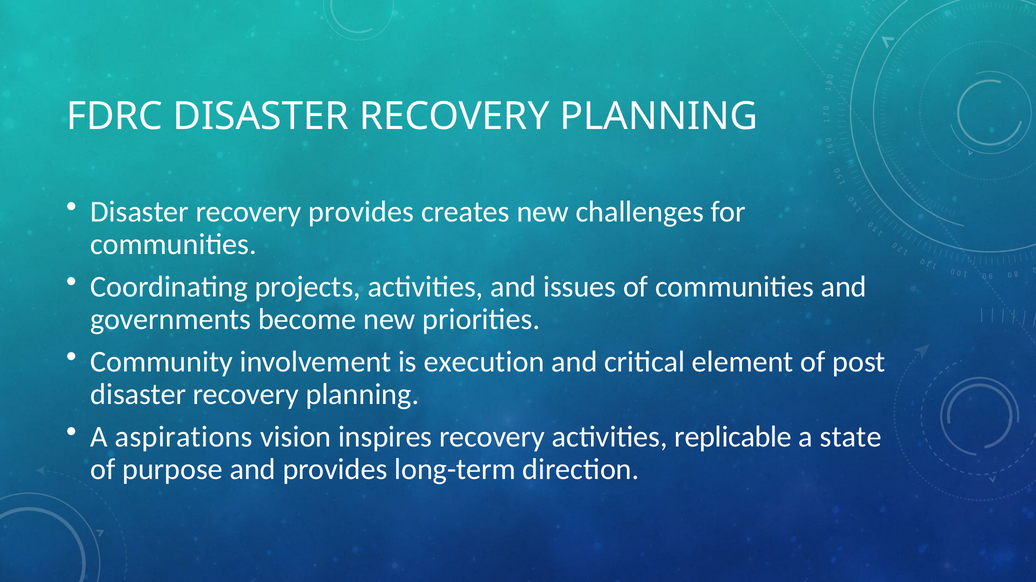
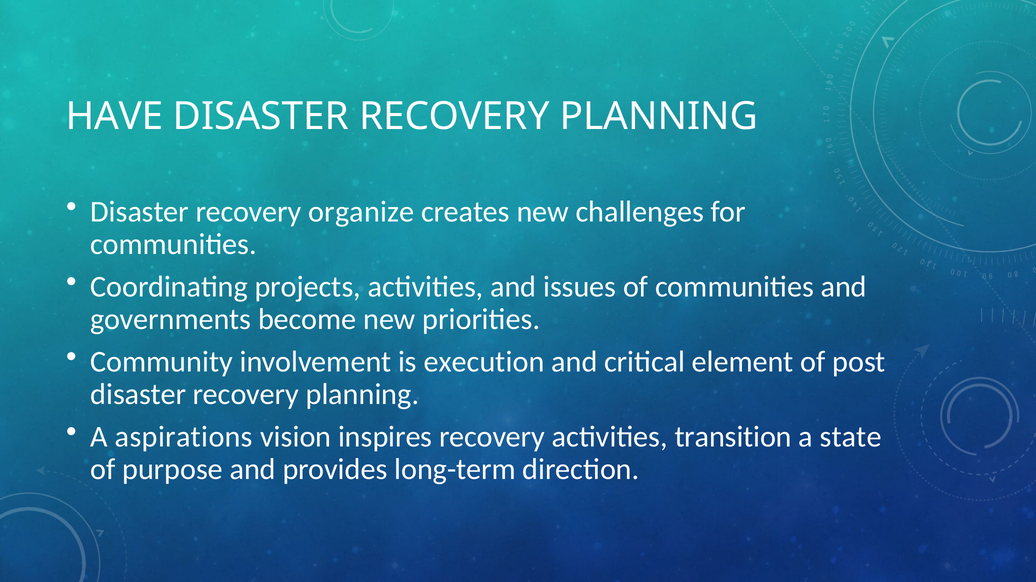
FDRC: FDRC -> HAVE (115, 116)
recovery provides: provides -> organize (361, 212)
replicable: replicable -> transition (733, 437)
